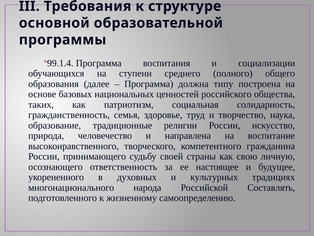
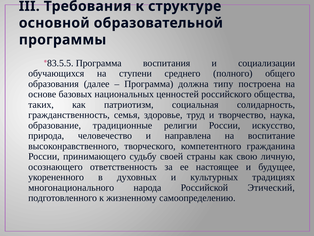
99.1.4: 99.1.4 -> 83.5.5 (60, 63)
Составлять: Составлять -> Этический (271, 187)
